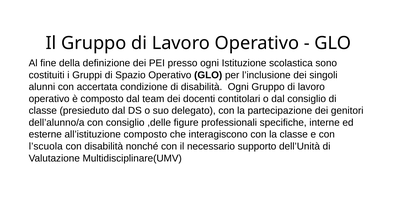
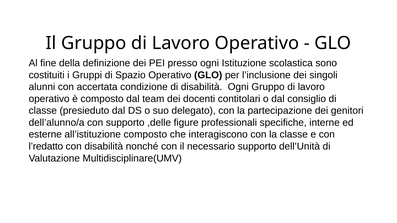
con consiglio: consiglio -> supporto (125, 123)
l’scuola: l’scuola -> l’redatto (46, 147)
